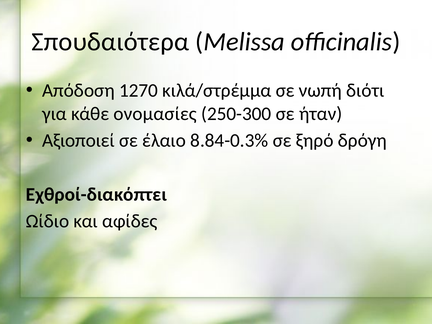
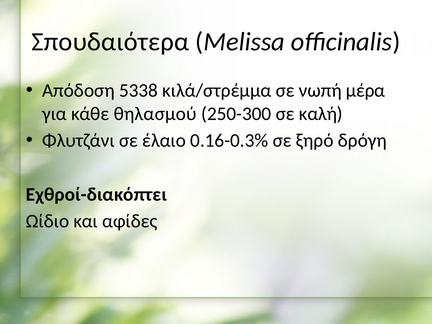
1270: 1270 -> 5338 (138, 91)
διότι: διότι -> μέρα (365, 91)
ονομασίες: ονομασίες -> θηλασμού (155, 114)
ήταν: ήταν -> καλή (321, 114)
Αξιοποιεί: Αξιοποιεί -> Φλυτζάνι (78, 141)
8.84-0.3%: 8.84-0.3% -> 0.16-0.3% (229, 141)
